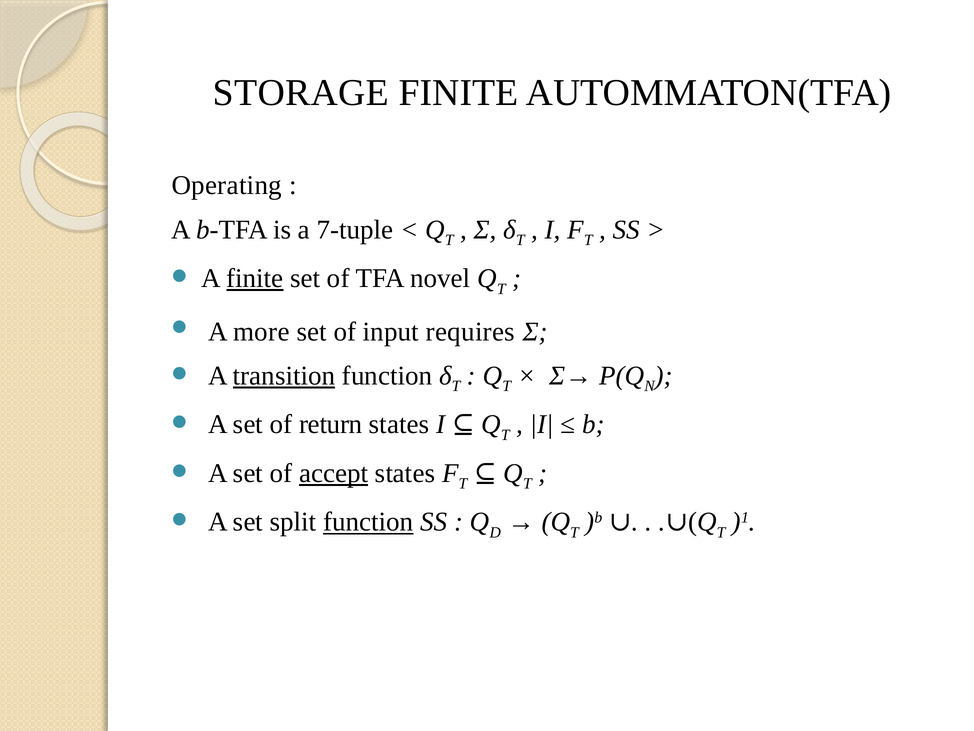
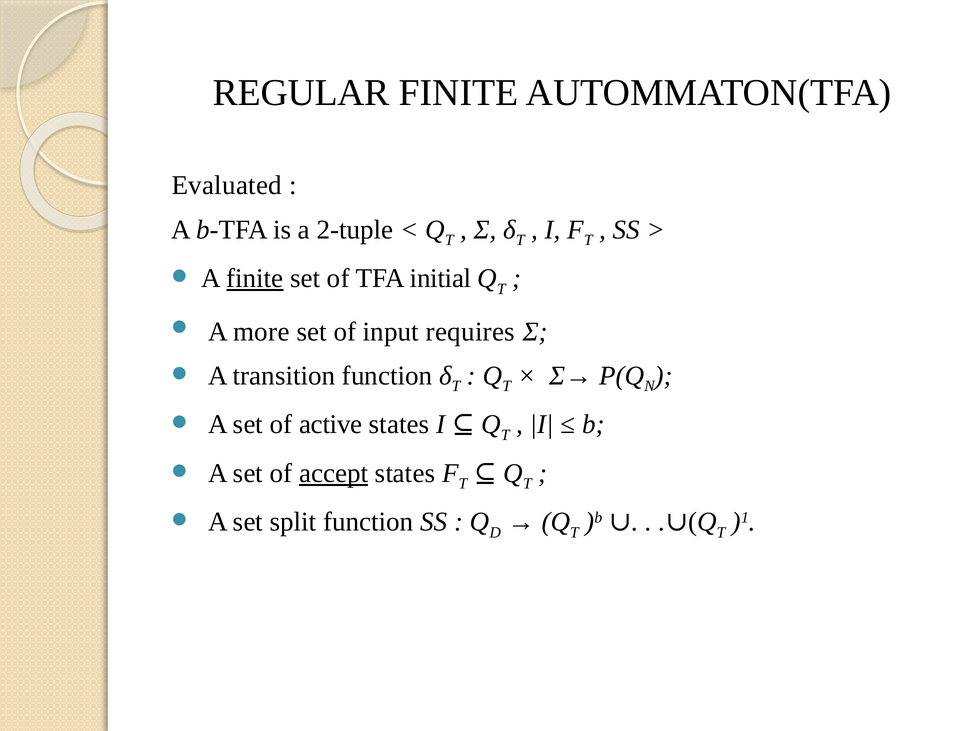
STORAGE: STORAGE -> REGULAR (301, 93)
Operating: Operating -> Evaluated (227, 185)
7-tuple: 7-tuple -> 2-tuple (355, 229)
novel: novel -> initial (441, 278)
transition underline: present -> none (284, 376)
return: return -> active (331, 424)
function underline: present -> none (368, 522)
